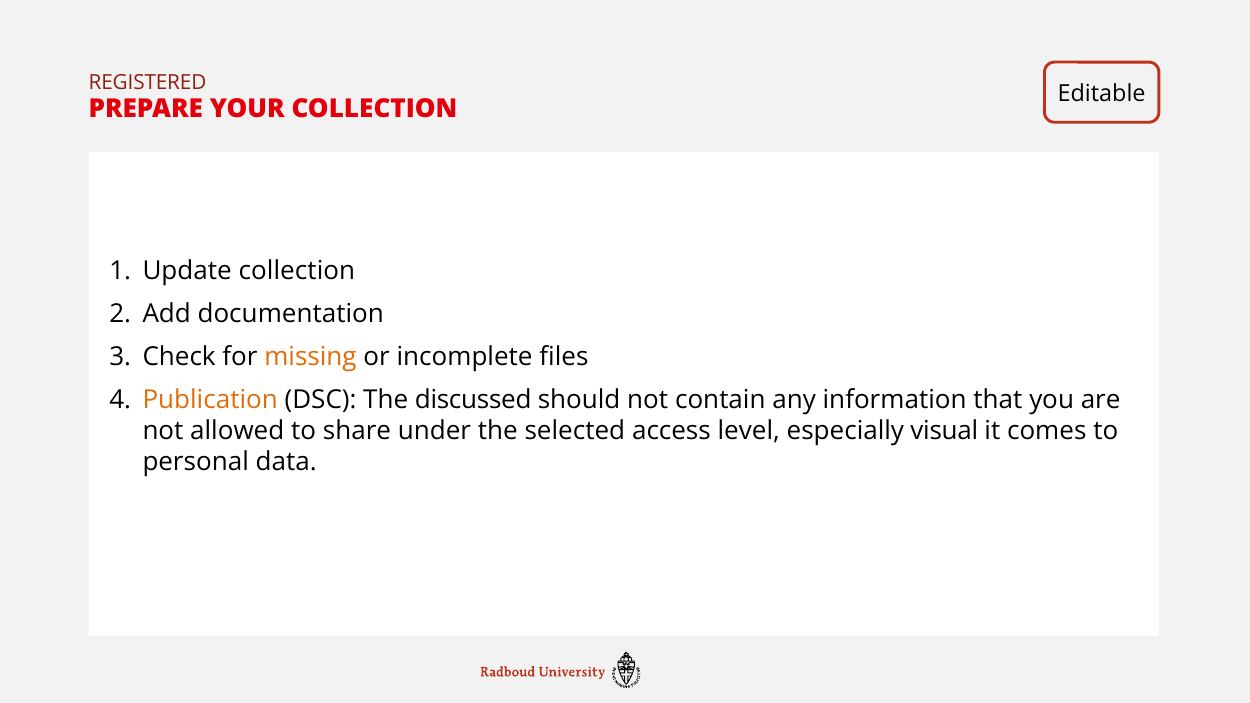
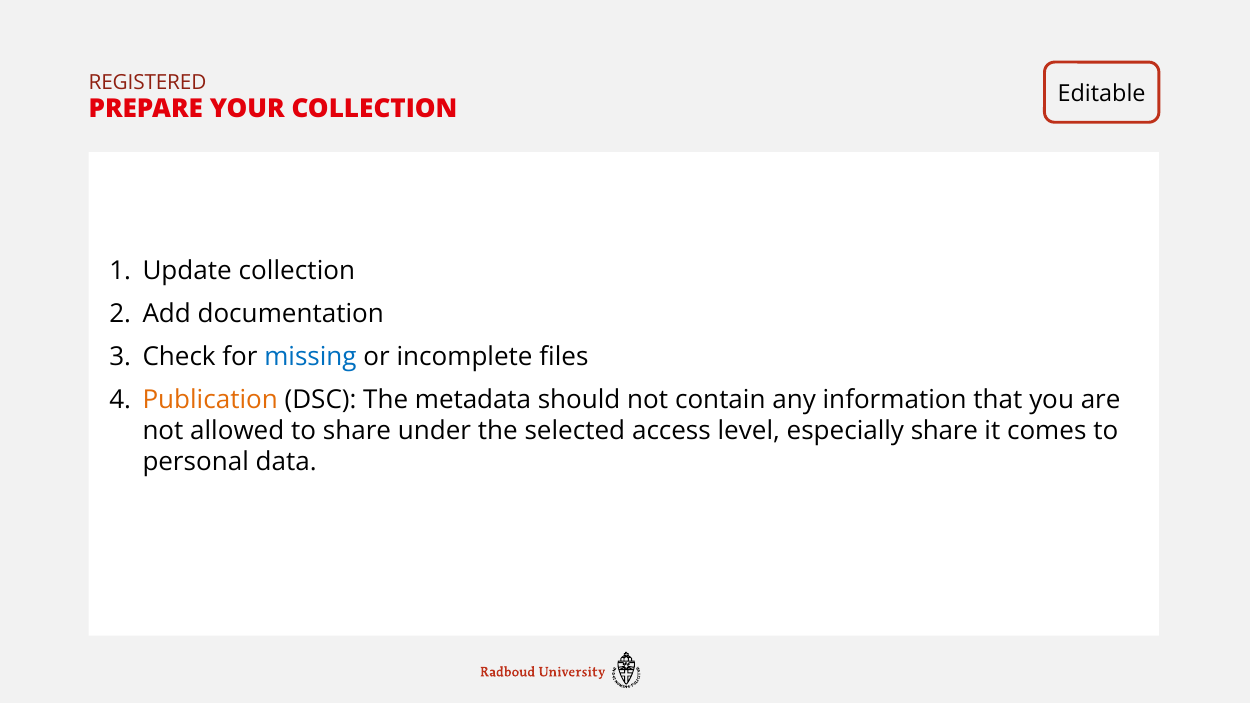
missing colour: orange -> blue (310, 357)
discussed: discussed -> metadata (473, 400)
especially visual: visual -> share (944, 431)
